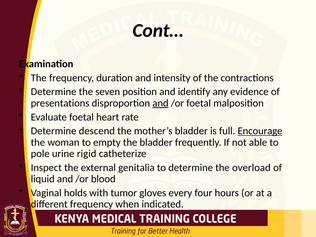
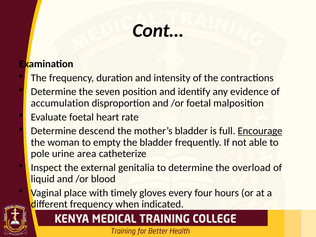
presentations: presentations -> accumulation (60, 103)
and underline: present -> none (160, 103)
rigid: rigid -> area (87, 154)
holds: holds -> place (75, 193)
tumor: tumor -> timely (124, 193)
